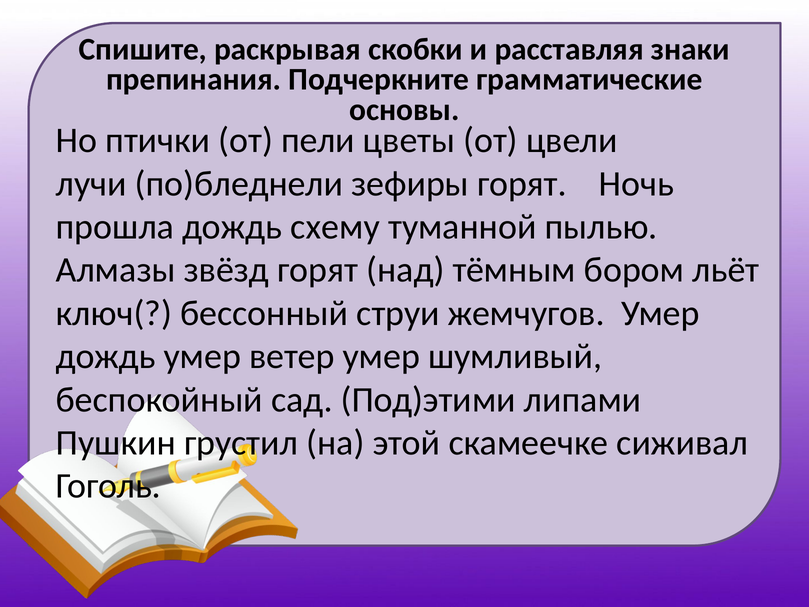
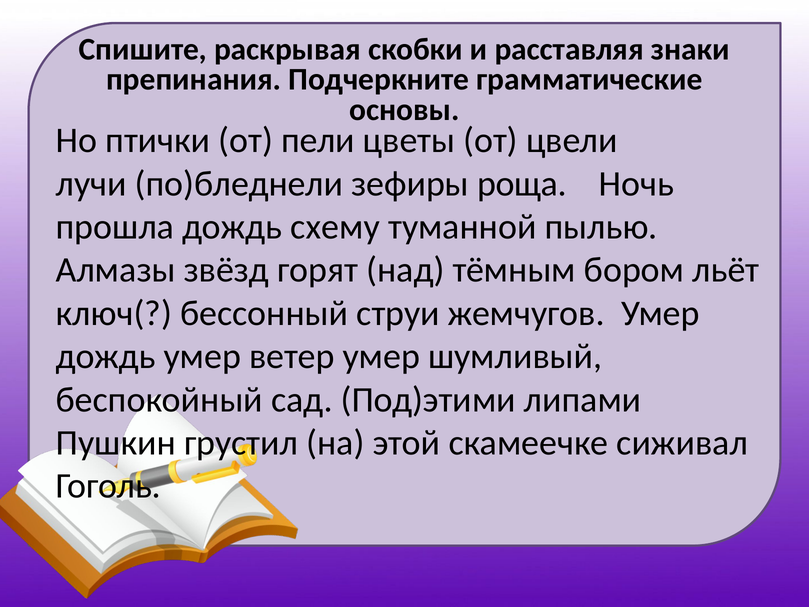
зефиры горят: горят -> роща (522, 184)
